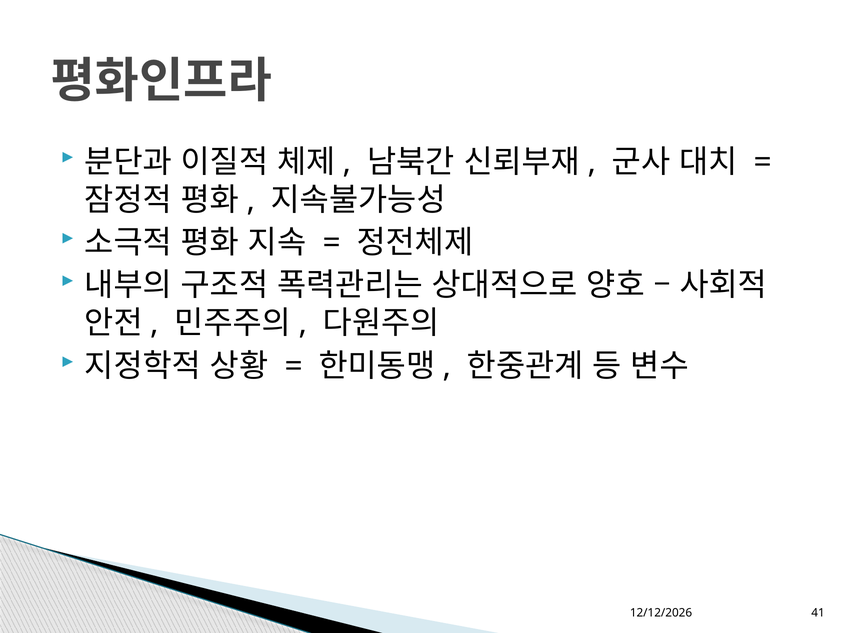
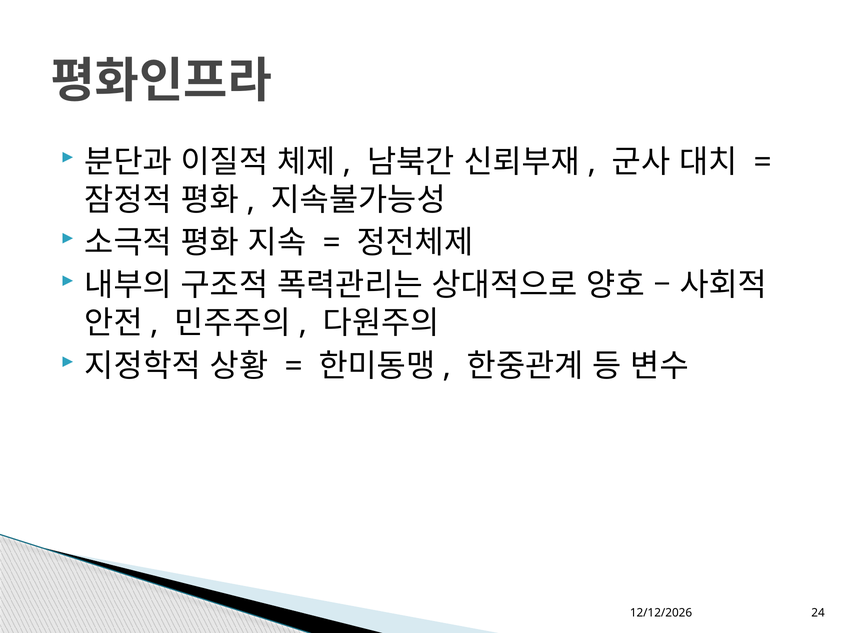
41: 41 -> 24 (818, 614)
